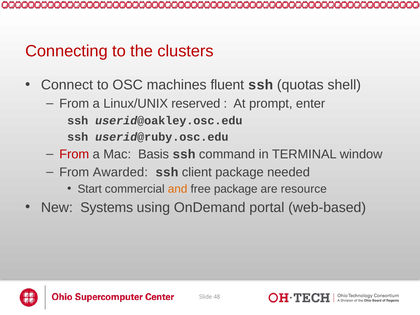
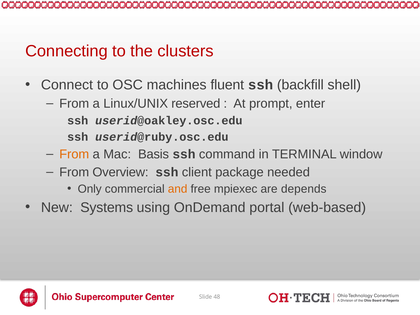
quotas: quotas -> backfill (300, 85)
From colour: red -> orange (74, 154)
Awarded: Awarded -> Overview (120, 172)
Start: Start -> Only (90, 189)
free package: package -> mpiexec (236, 189)
resource: resource -> depends (304, 189)
